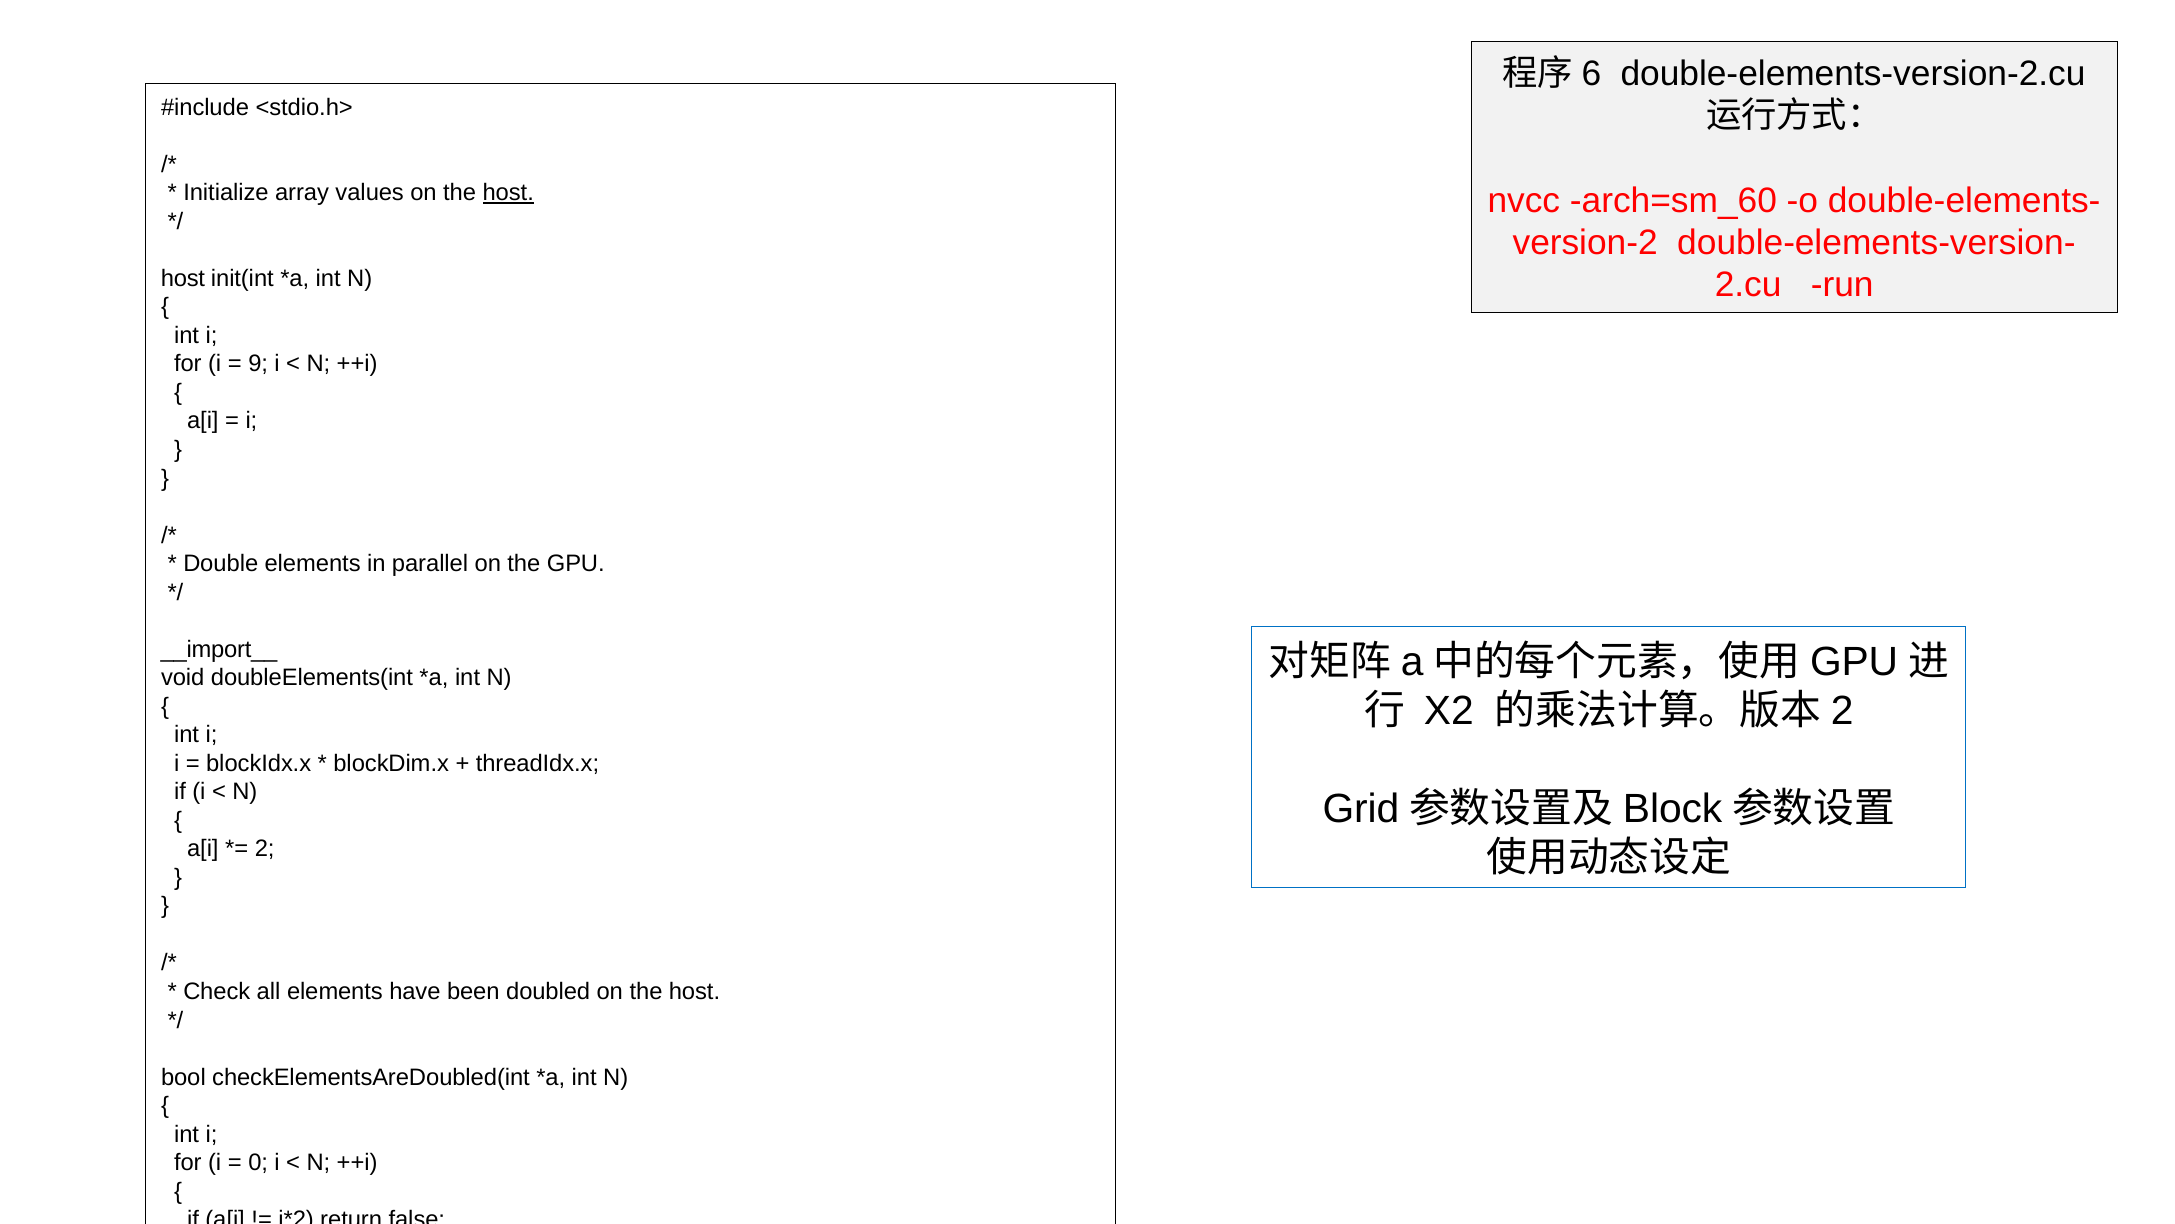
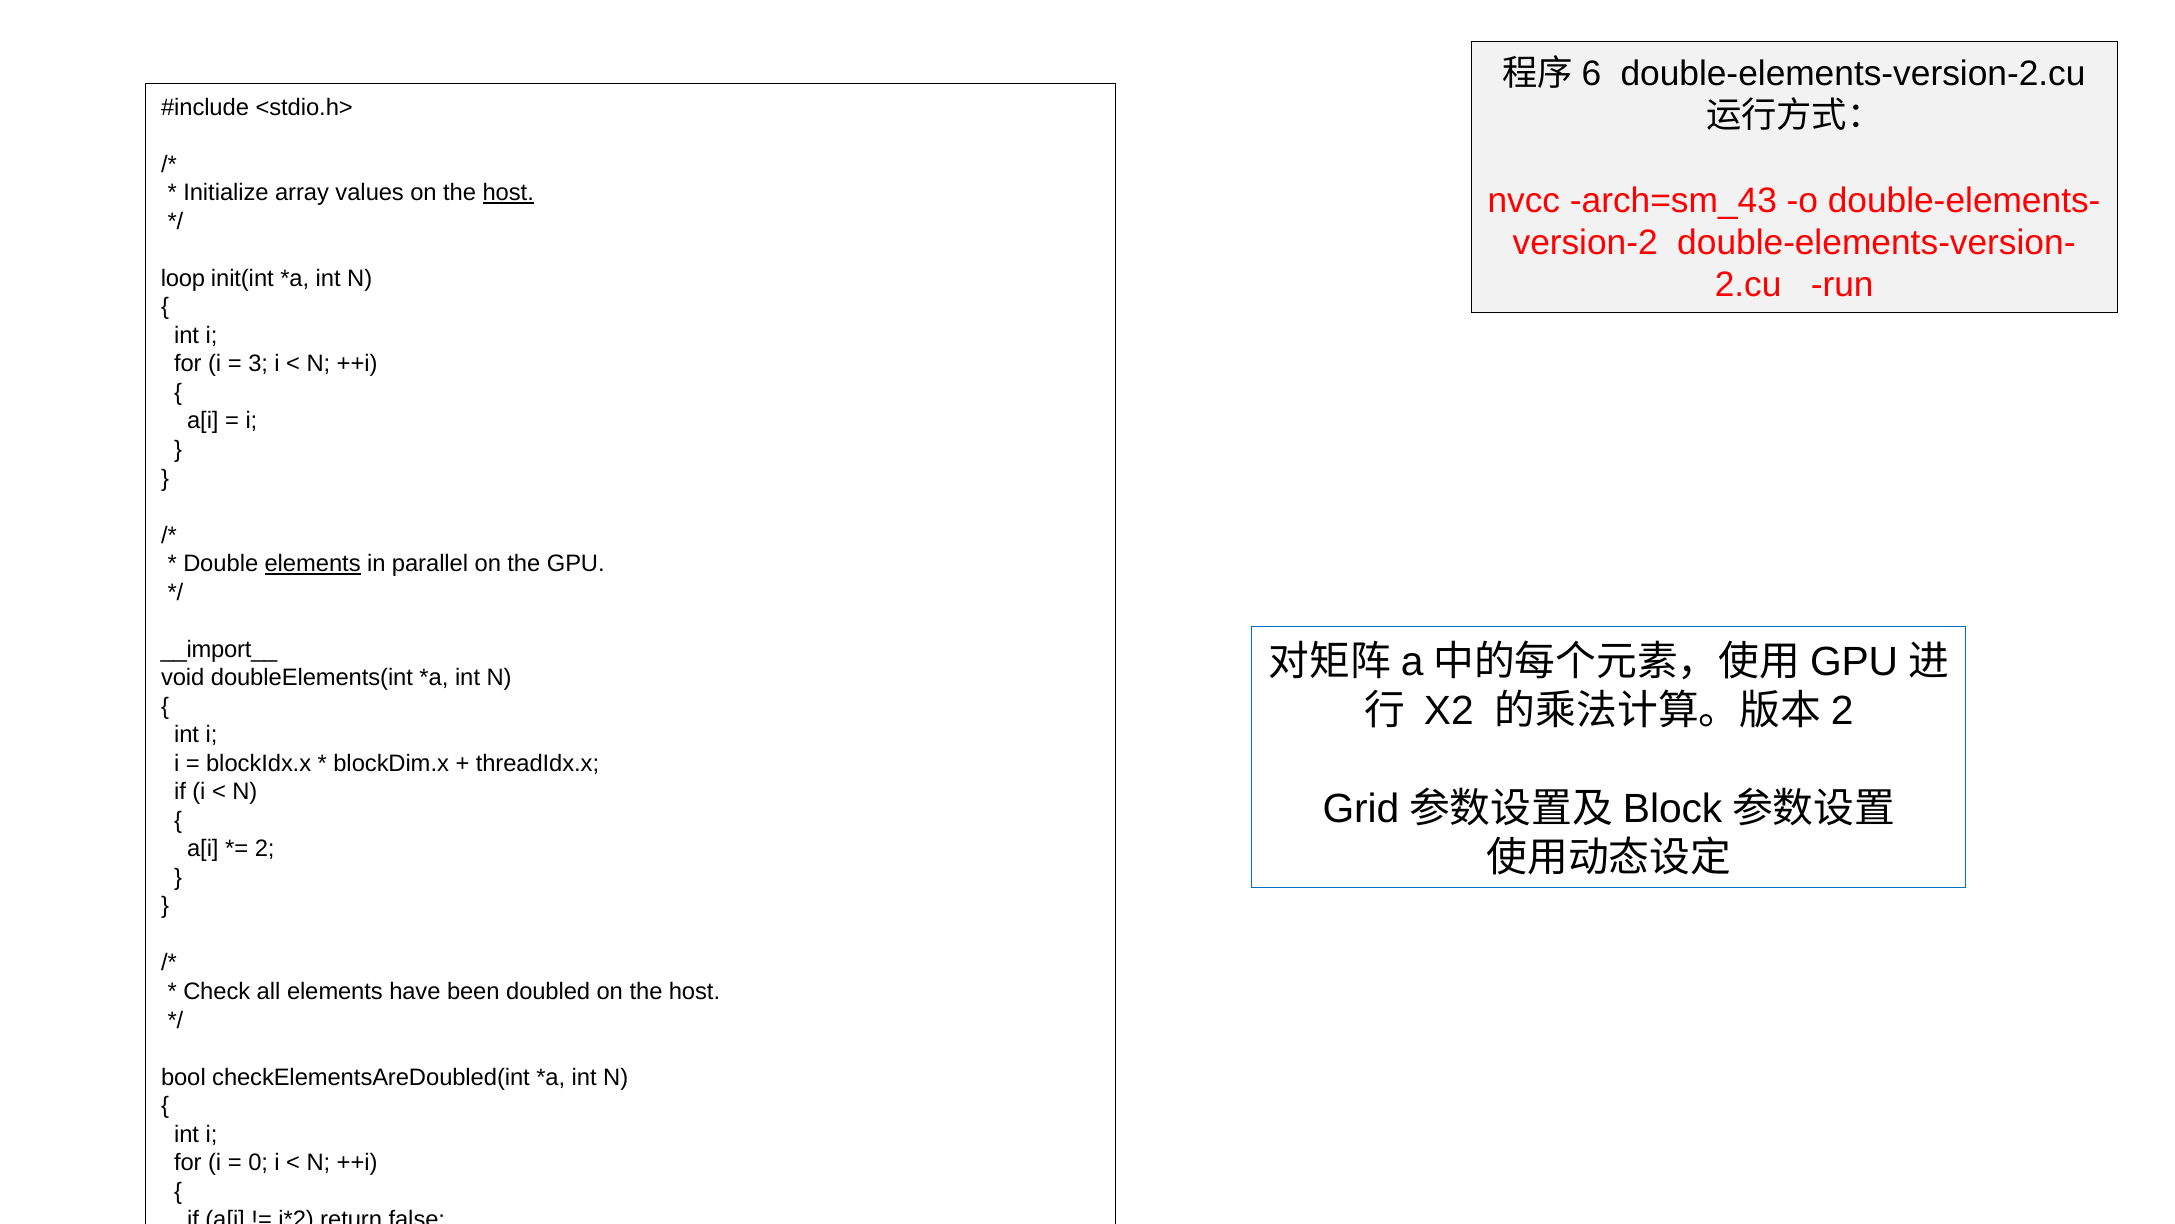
arch=sm_60: arch=sm_60 -> arch=sm_43 (1673, 201)
host: host -> loop (183, 278)
9: 9 -> 3 (258, 364)
elements underline: none -> present (313, 563)
